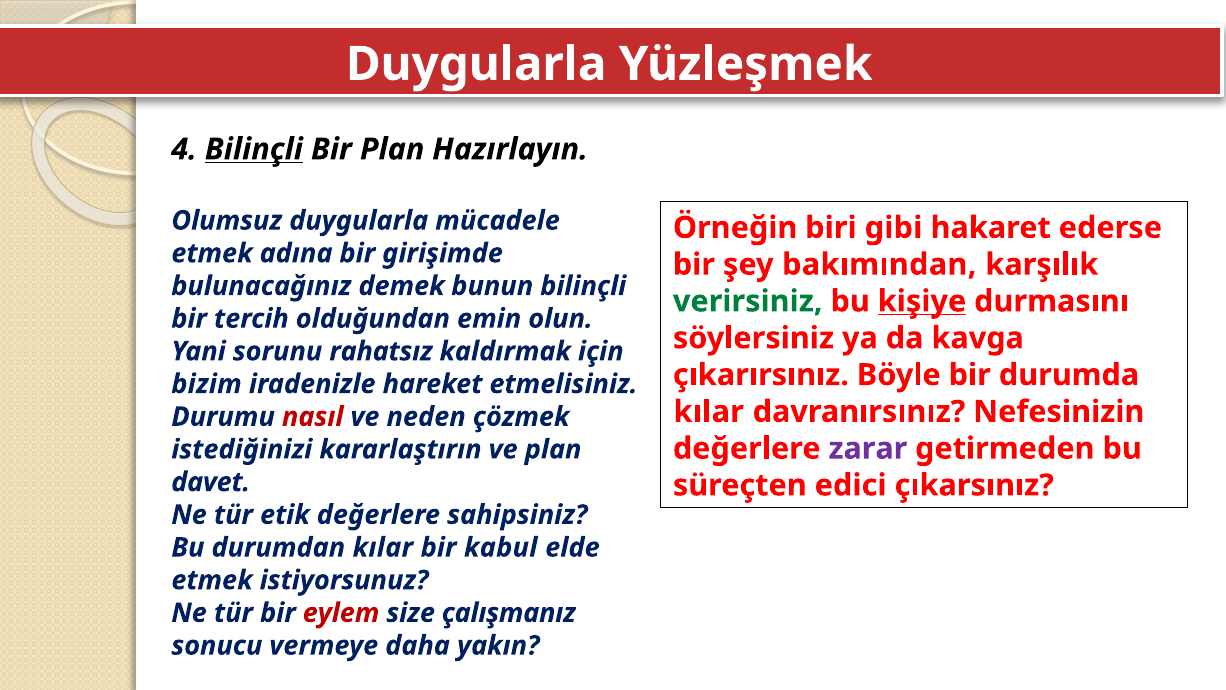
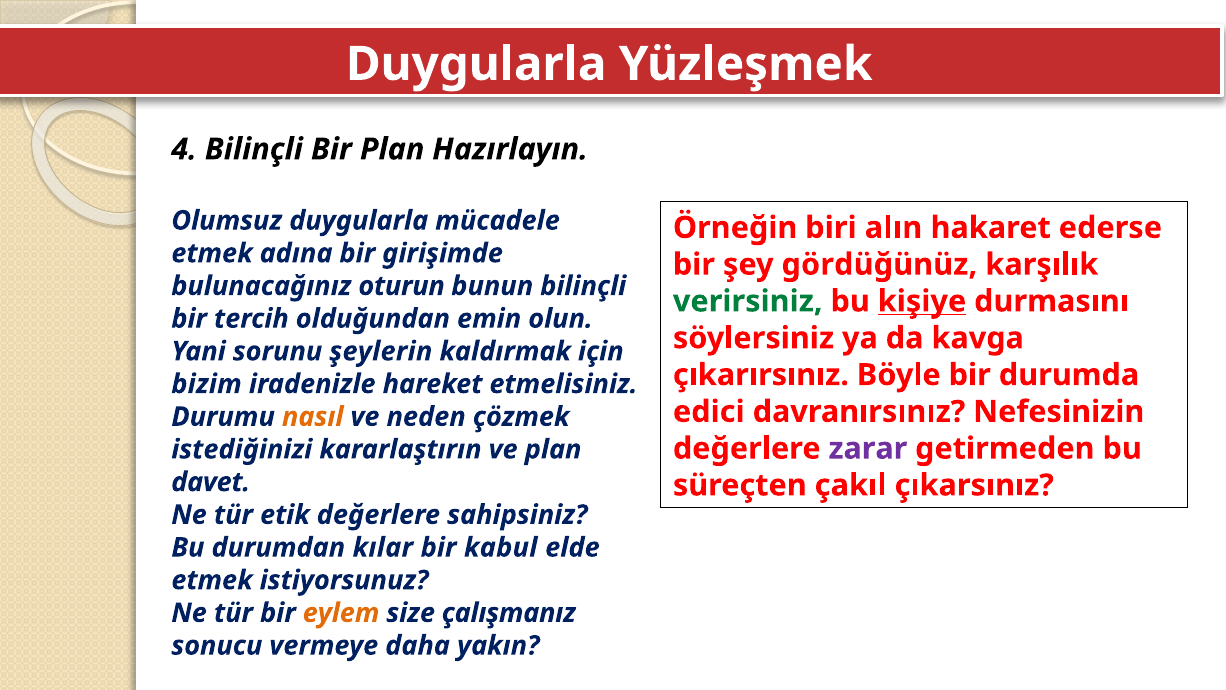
Bilinçli underline: present -> none (254, 149)
gibi: gibi -> alın (893, 228)
bakımından: bakımından -> gördüğünüz (879, 264)
demek: demek -> oturun (402, 286)
rahatsız: rahatsız -> şeylerin (381, 351)
kılar: kılar -> edici (709, 412)
nasıl colour: red -> orange (313, 417)
edici: edici -> çakıl (851, 485)
eylem colour: red -> orange (341, 613)
